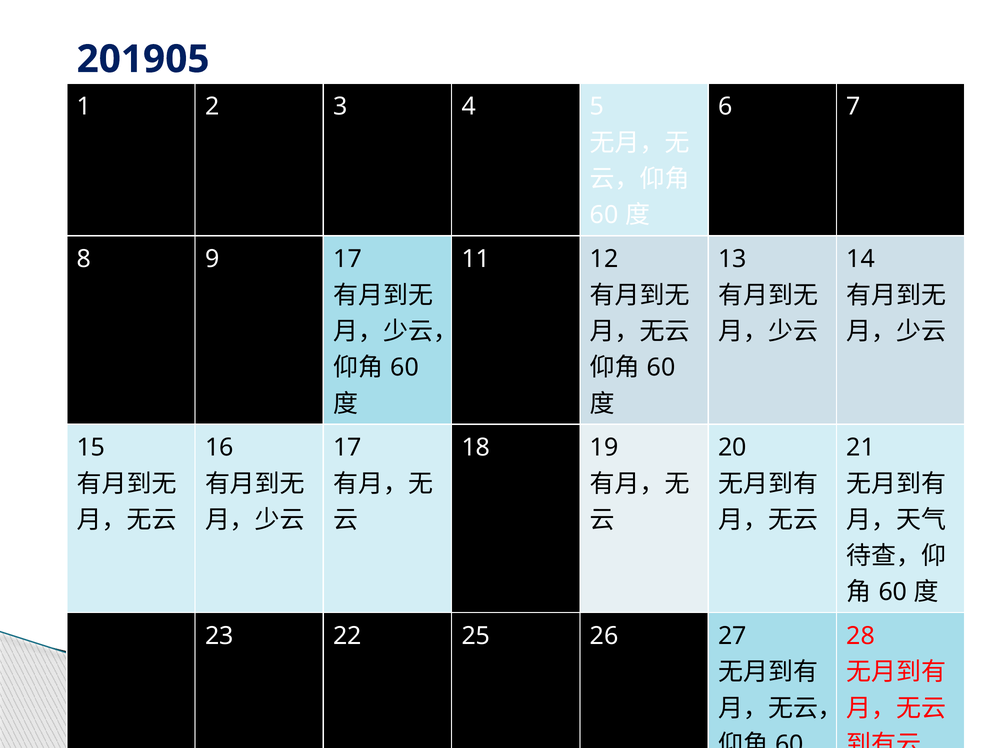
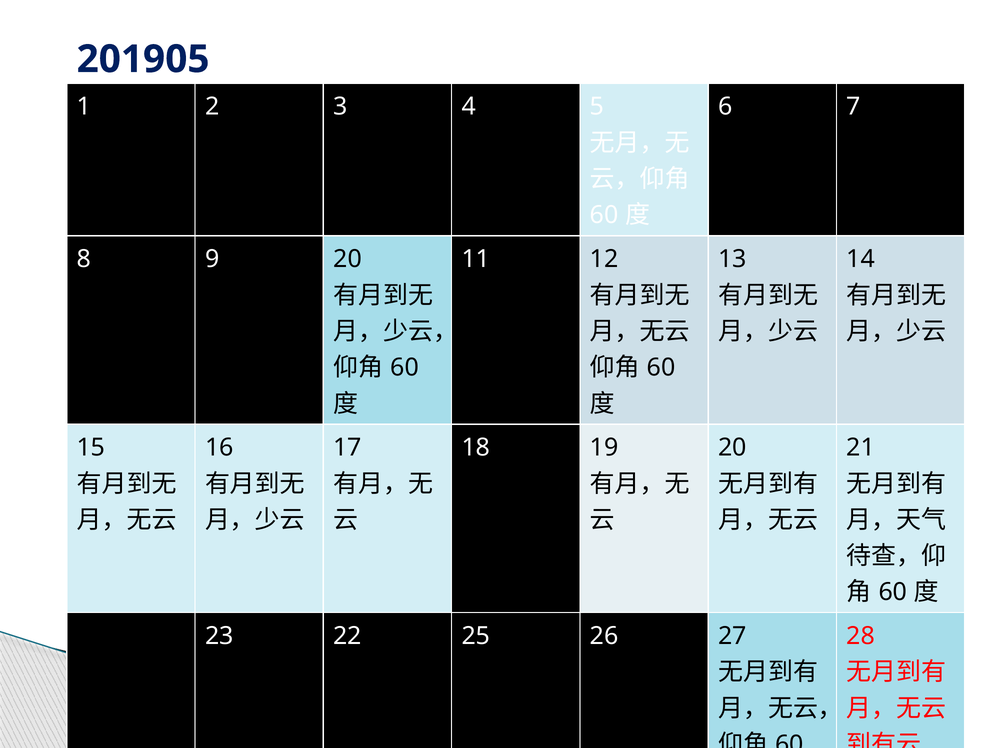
9 17: 17 -> 20 (348, 259)
